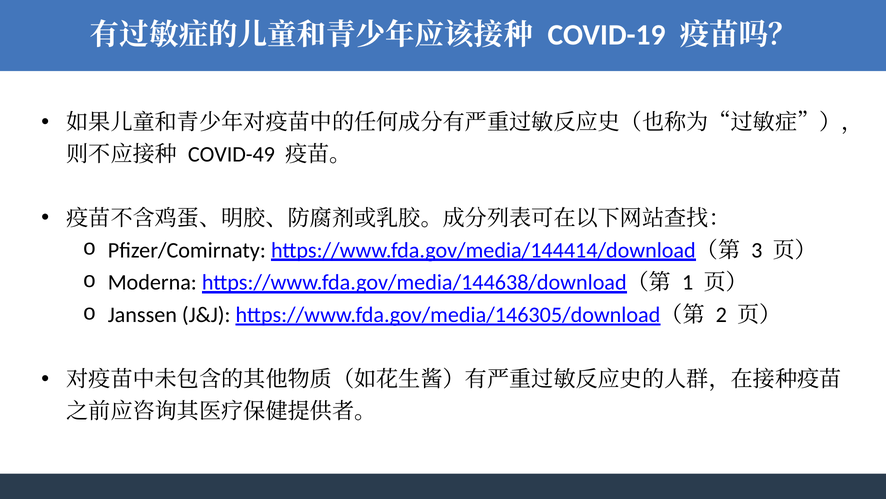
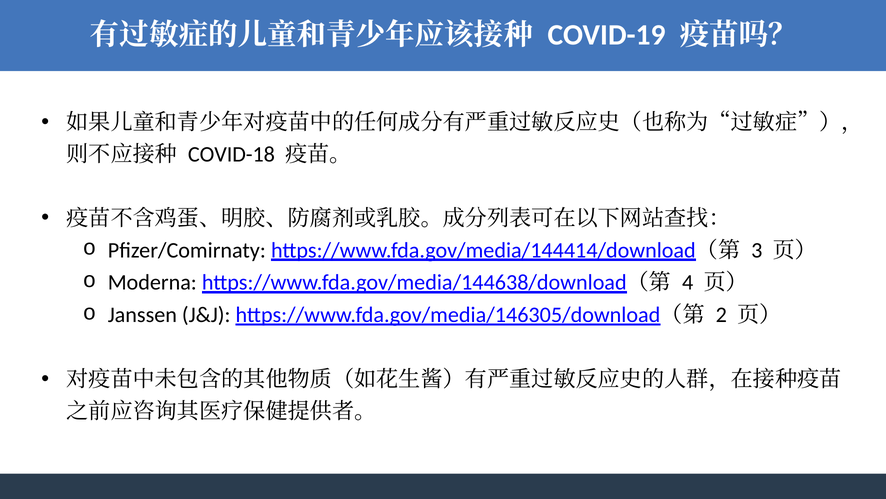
COVID-49: COVID-49 -> COVID-18 (231, 154)
1: 1 -> 4 (688, 282)
